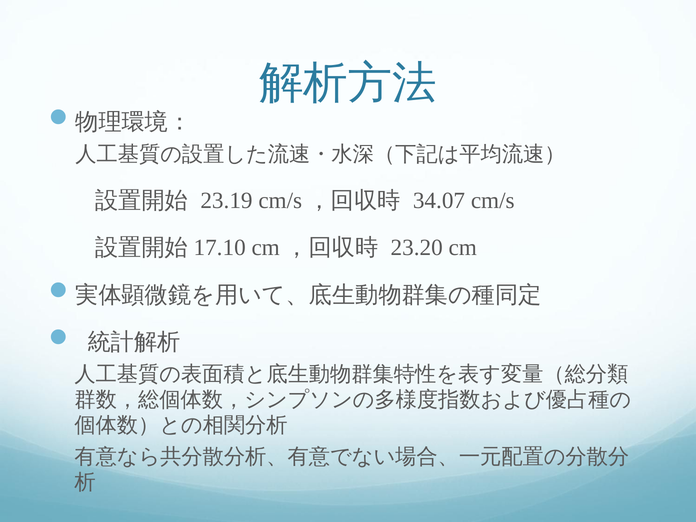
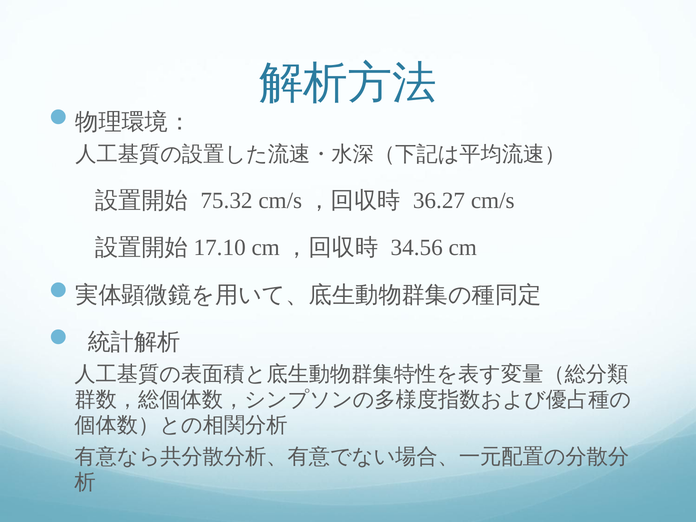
23.19: 23.19 -> 75.32 (226, 200)
34.07: 34.07 -> 36.27 (439, 200)
23.20: 23.20 -> 34.56 (417, 248)
